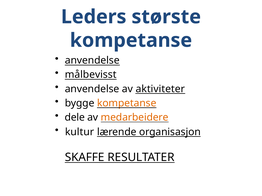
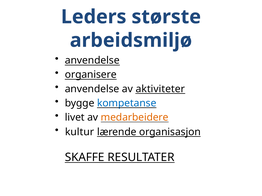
kompetanse: kompetanse -> arbeidsmiljø (131, 40)
målbevisst: målbevisst -> organisere (91, 75)
kompetanse colour: orange -> blue (127, 103)
dele: dele -> livet (75, 118)
